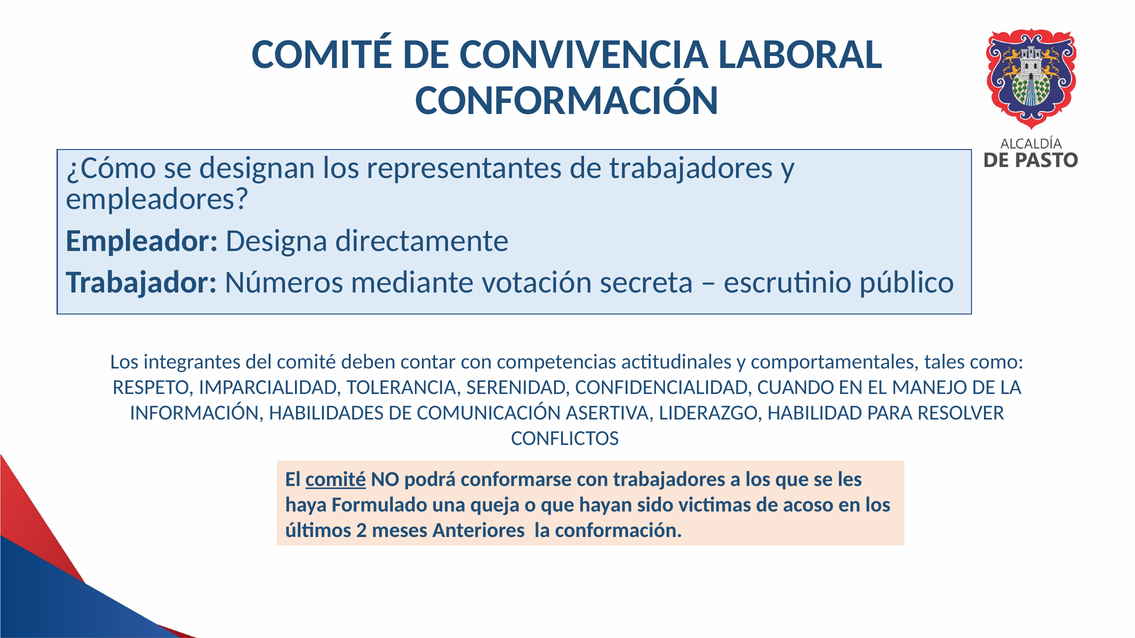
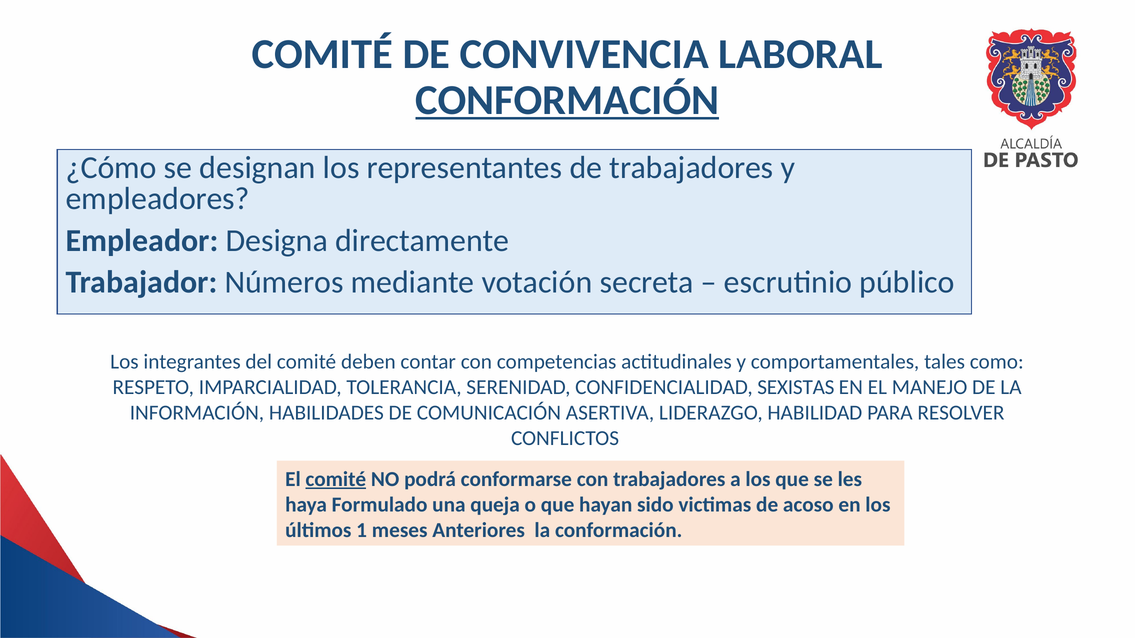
CONFORMACIÓN underline: none -> present (567, 100)
CUANDO: CUANDO -> SEXISTAS (796, 388)
2: 2 -> 1 (362, 531)
